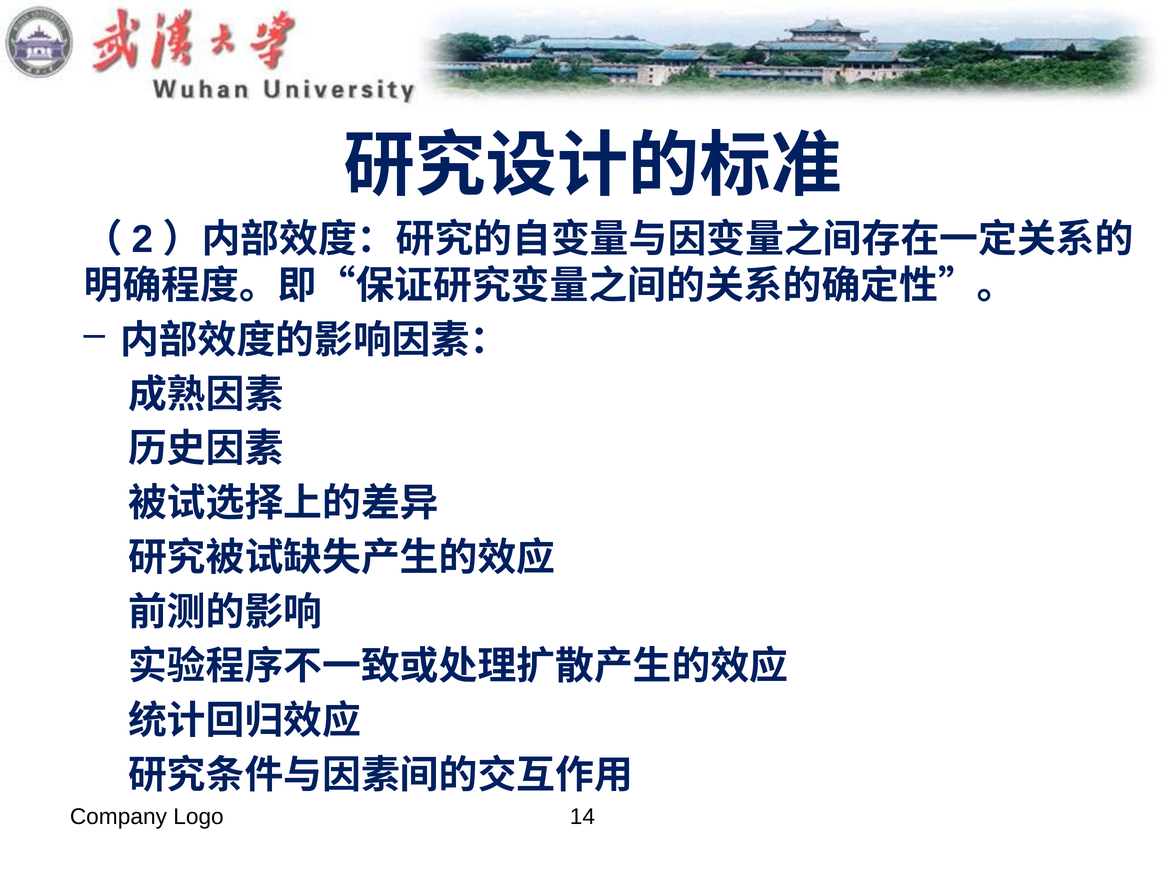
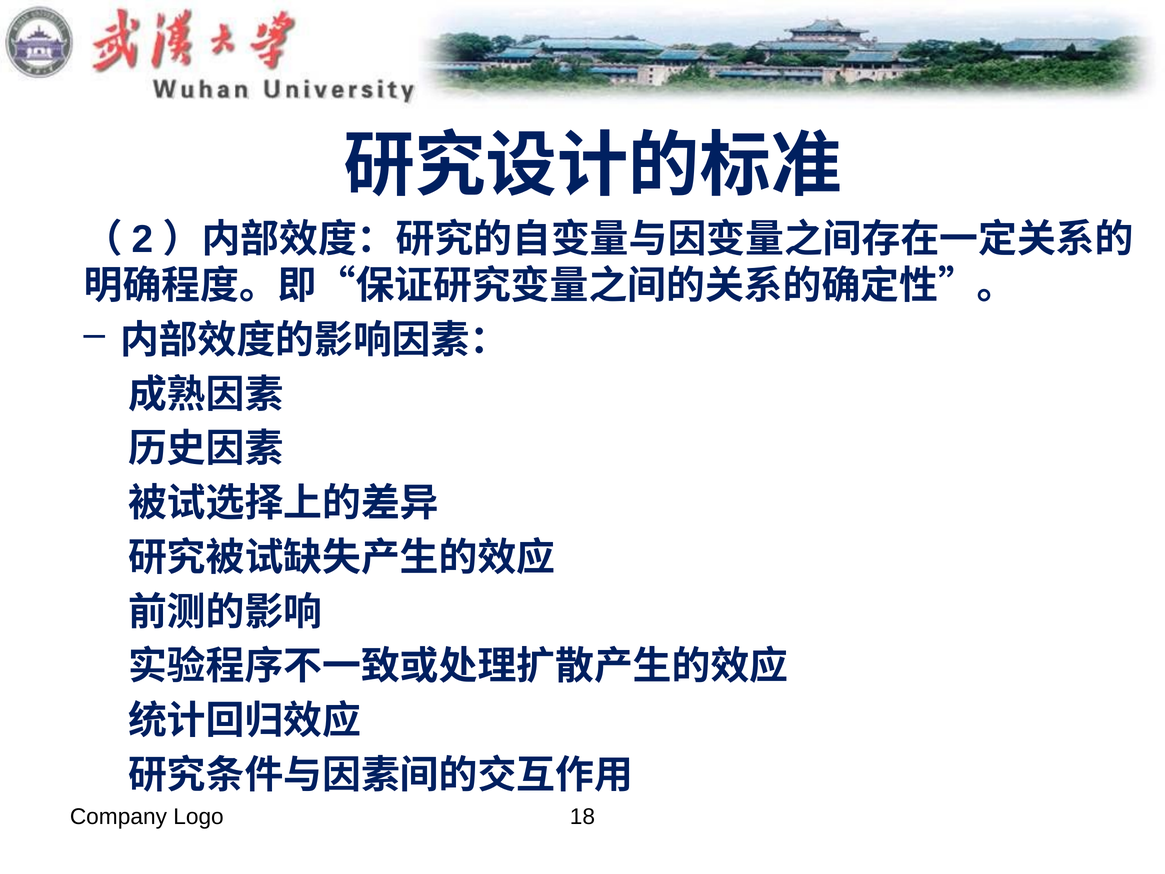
14: 14 -> 18 (582, 817)
